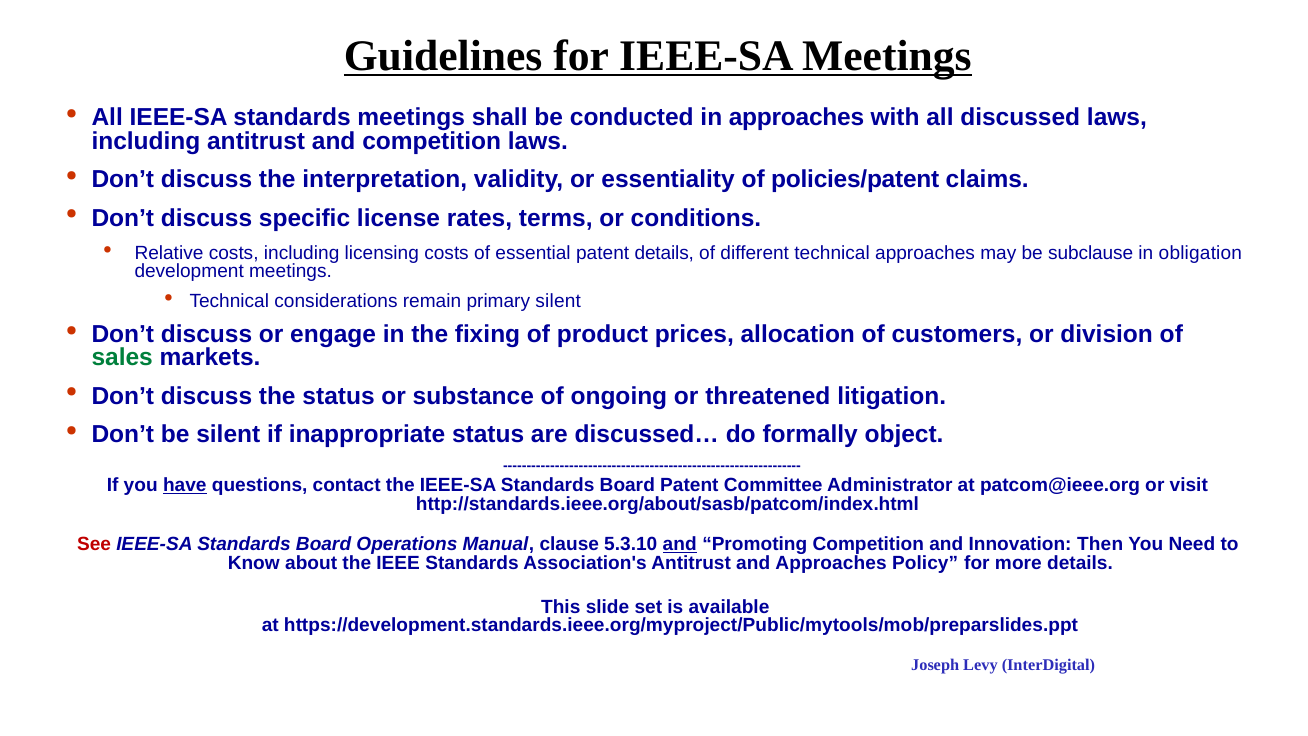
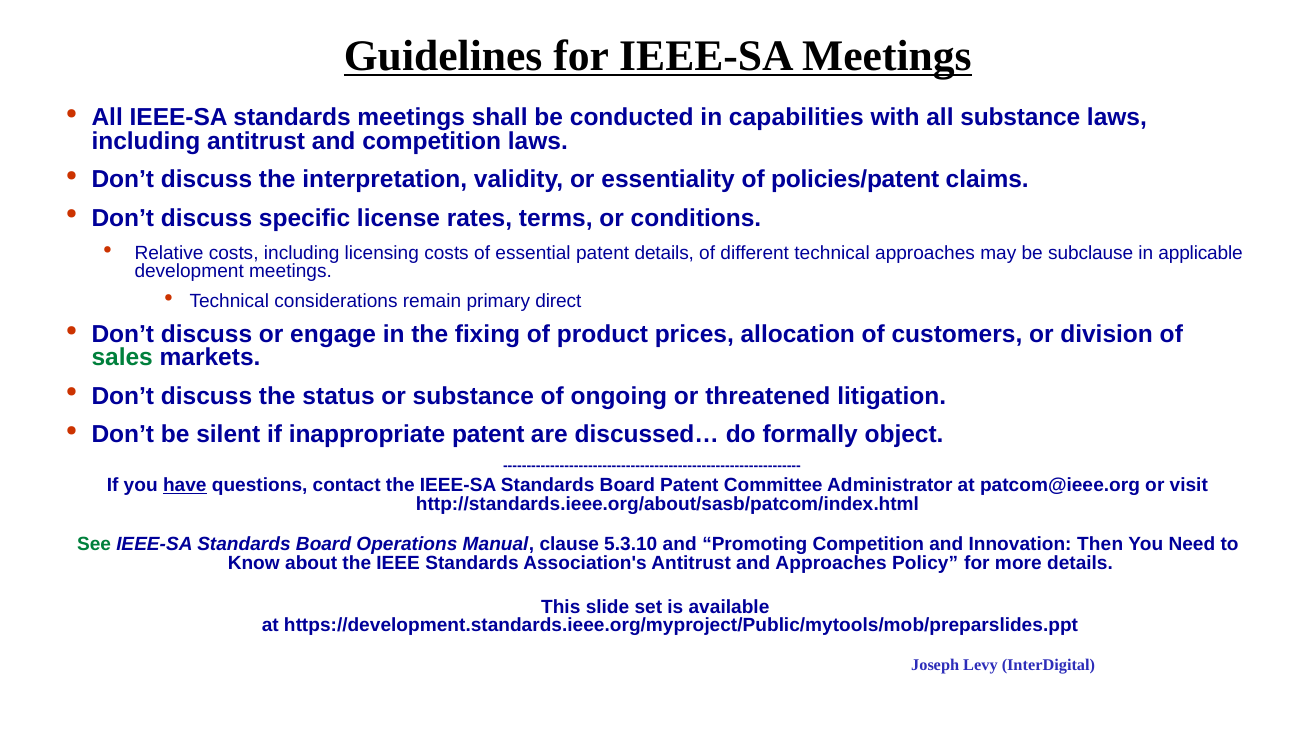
in approaches: approaches -> capabilities (796, 118)
all discussed: discussed -> substance (1020, 118)
obligation: obligation -> applicable (1201, 253)
primary silent: silent -> direct (558, 301)
inappropriate status: status -> patent (488, 434)
See colour: red -> green (94, 544)
and underline: present -> none (680, 544)
